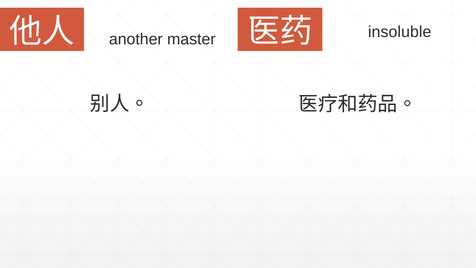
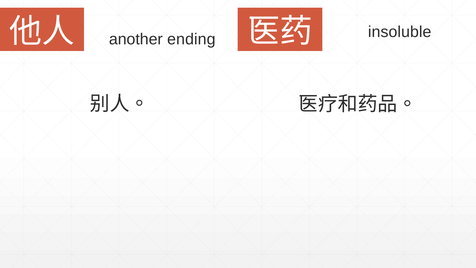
master: master -> ending (191, 39)
